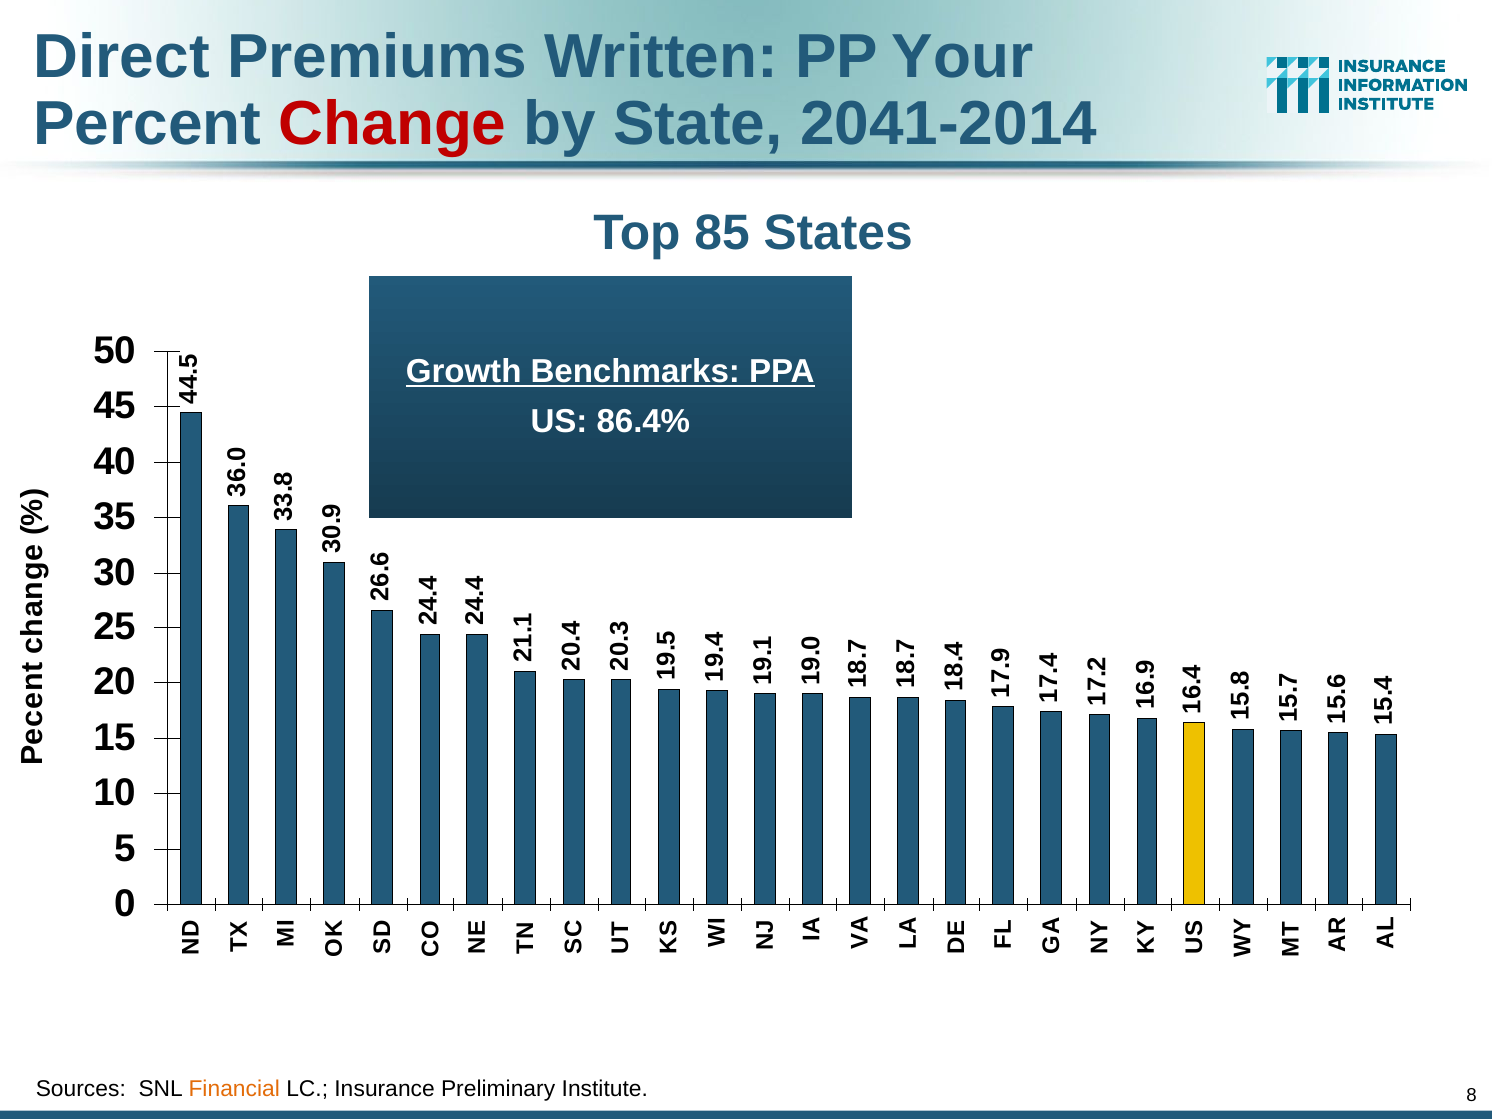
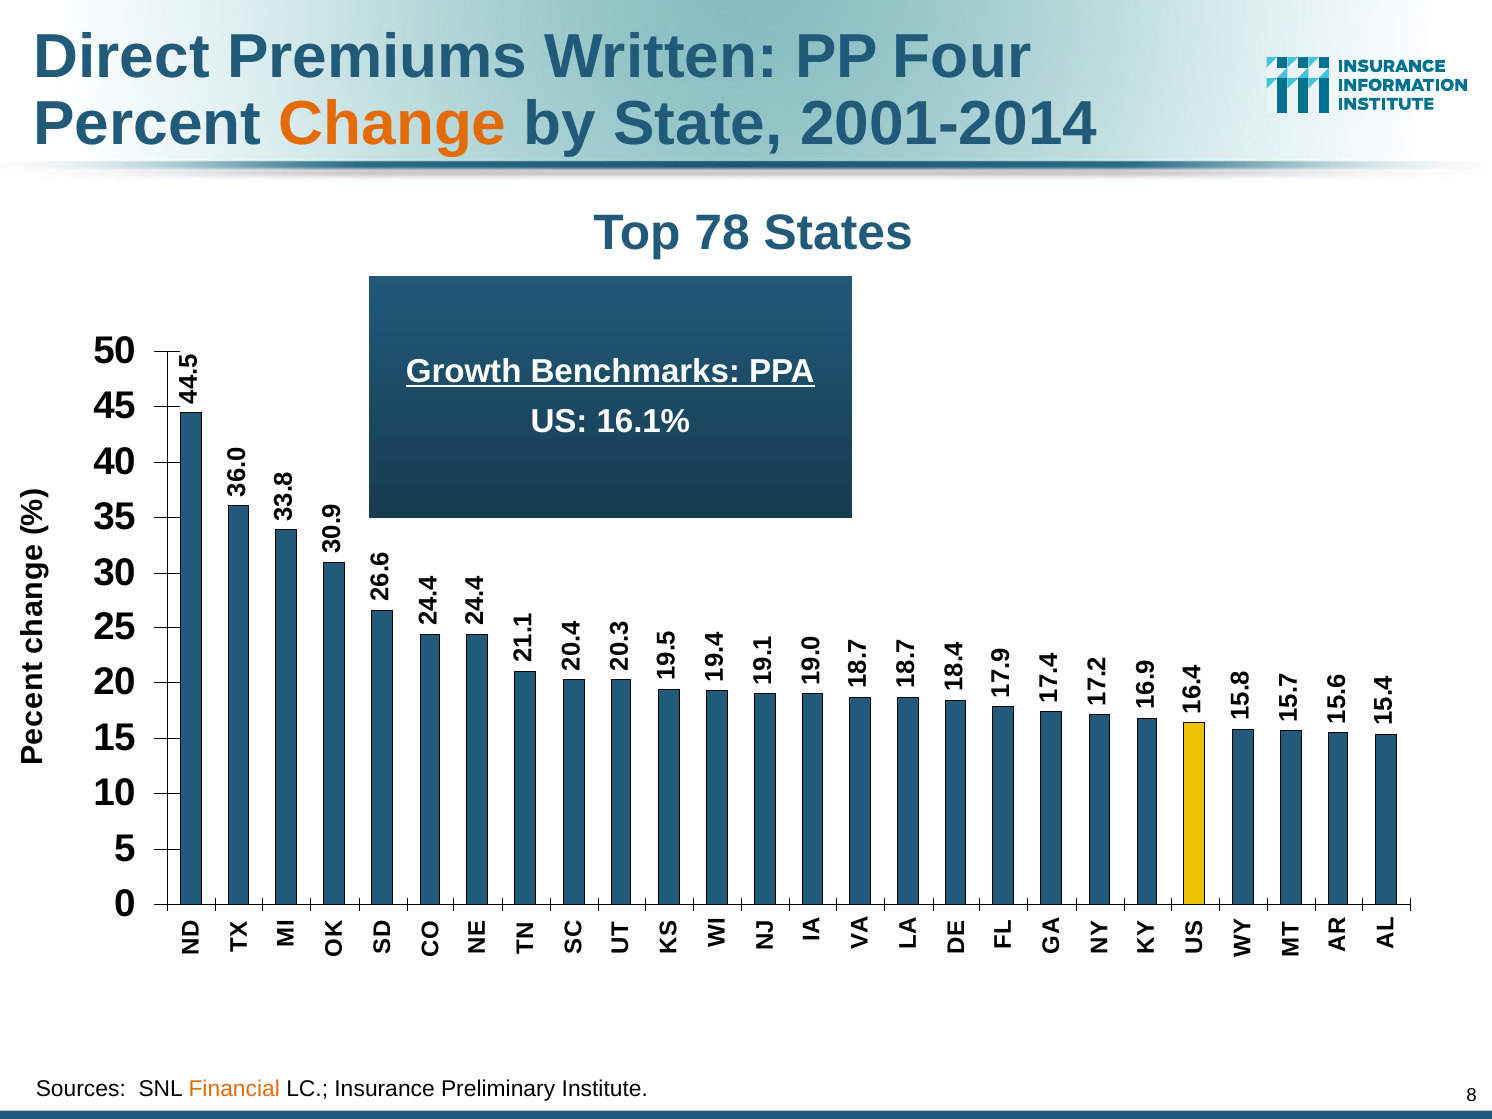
Your: Your -> Four (962, 57)
Change colour: red -> orange (393, 124)
2041-2014: 2041-2014 -> 2001-2014 (949, 124)
85: 85 -> 78 (722, 233)
86.4%: 86.4% -> 16.1% (643, 421)
